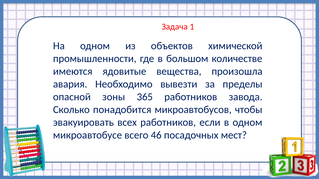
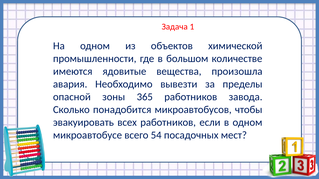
46: 46 -> 54 (156, 135)
